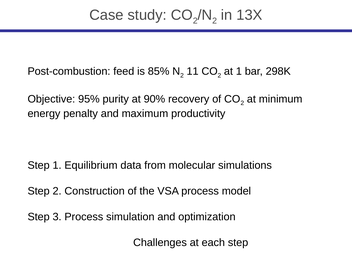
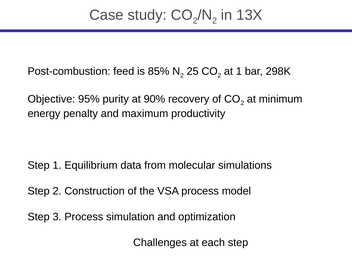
11: 11 -> 25 (193, 71)
